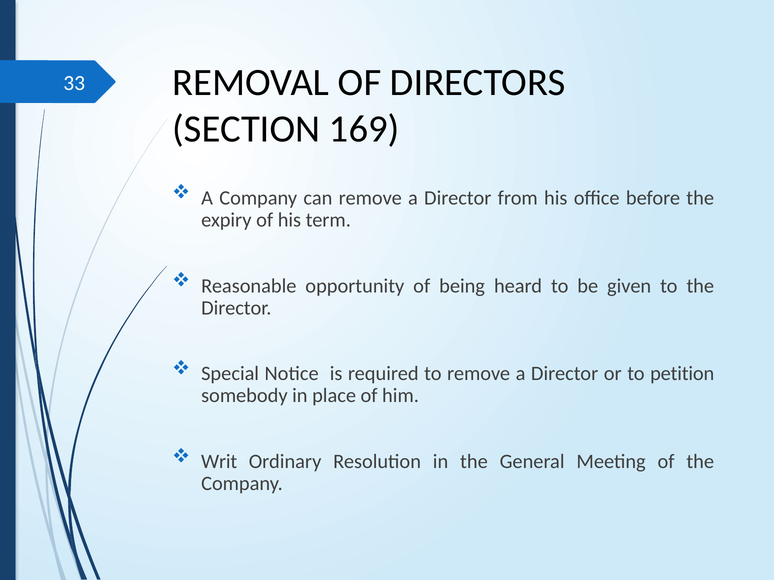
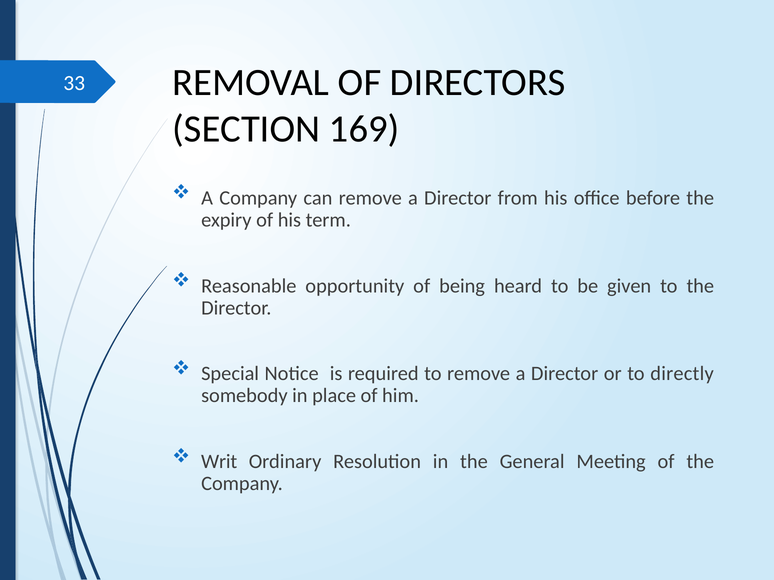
petition: petition -> directly (682, 374)
